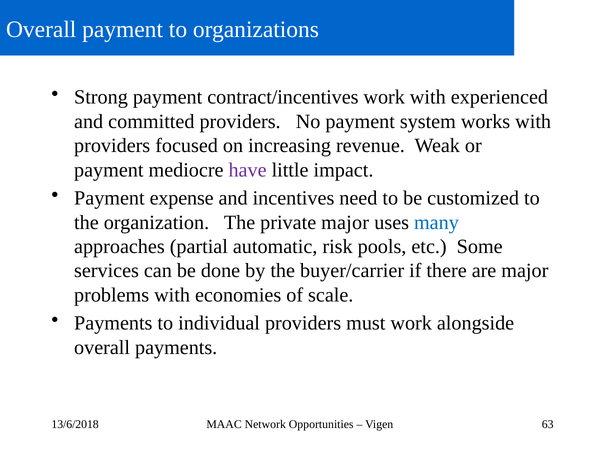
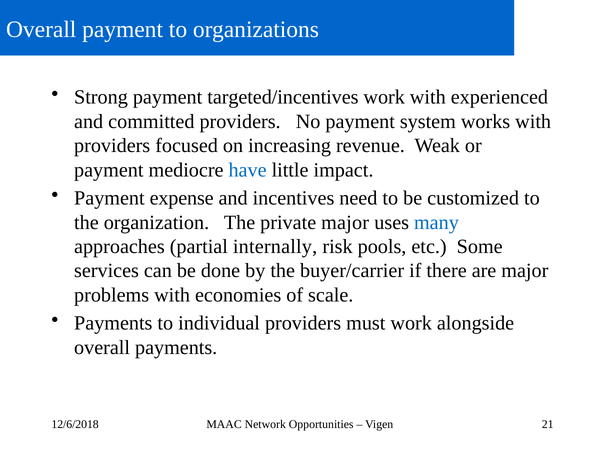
contract/incentives: contract/incentives -> targeted/incentives (283, 97)
have colour: purple -> blue (248, 170)
automatic: automatic -> internally (275, 246)
13/6/2018: 13/6/2018 -> 12/6/2018 (75, 424)
63: 63 -> 21 (548, 424)
